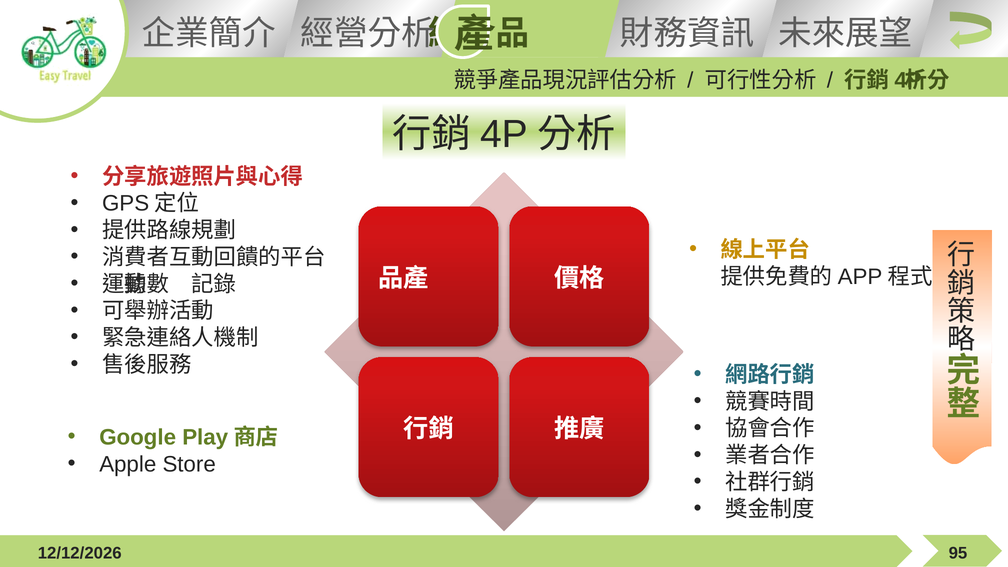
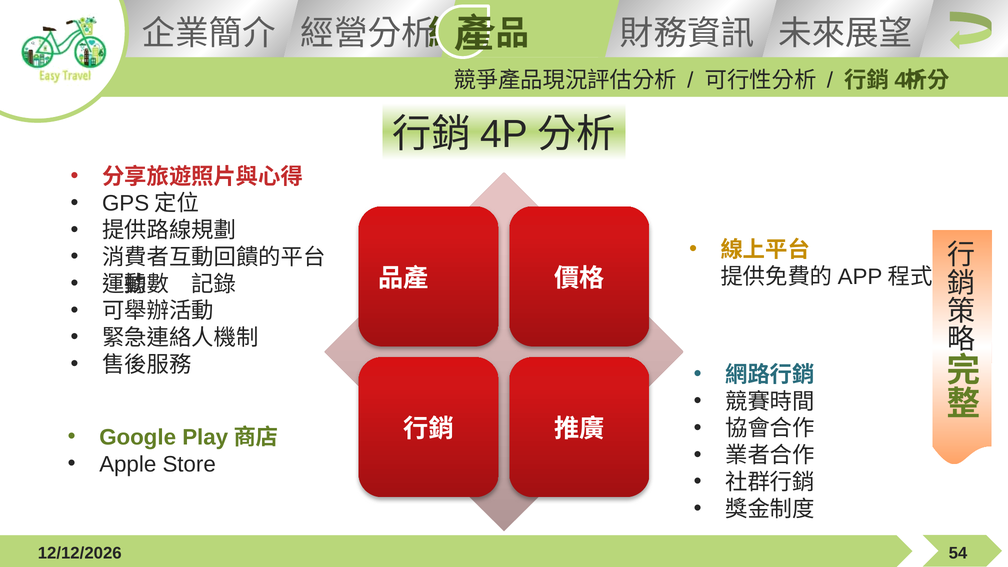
95: 95 -> 54 (958, 553)
